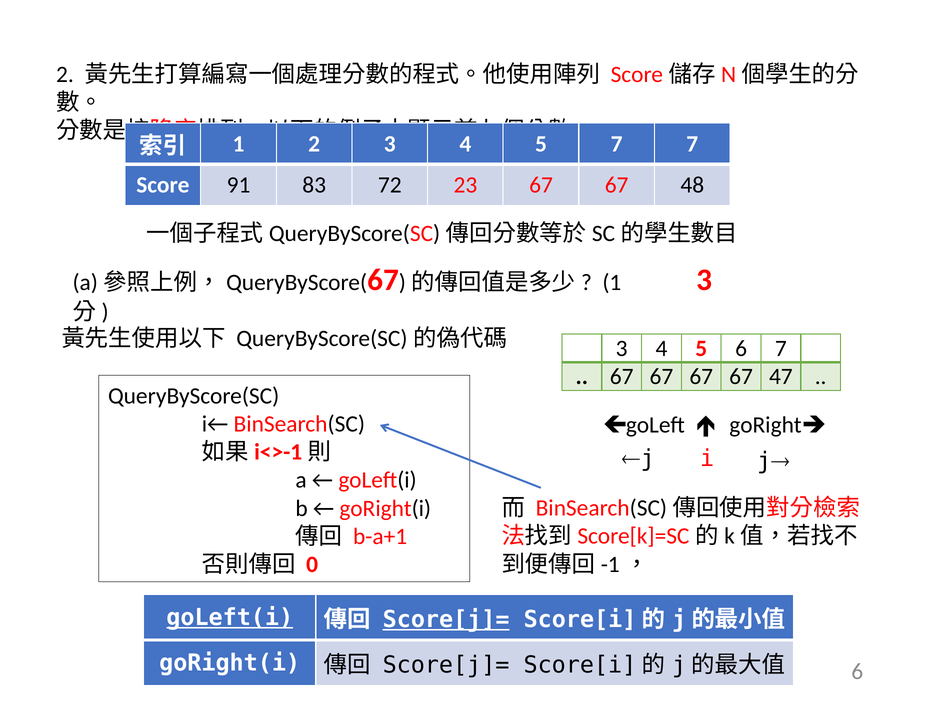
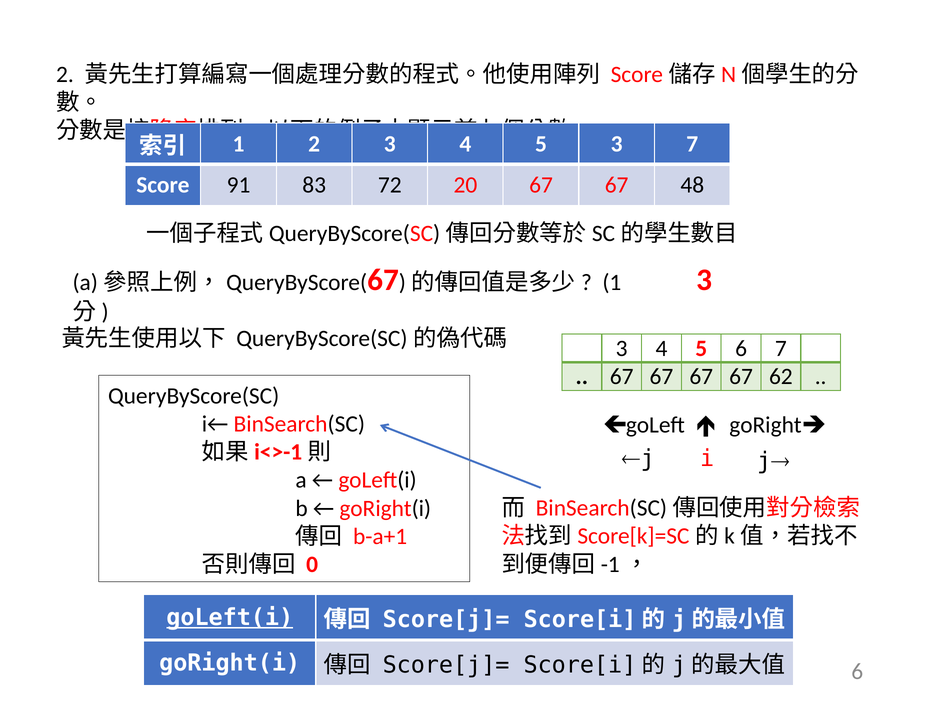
7: 7 -> 3 (617, 144)
23: 23 -> 20 (465, 185)
47: 47 -> 62 (781, 377)
Score[j]= underline: present -> none (446, 620)
